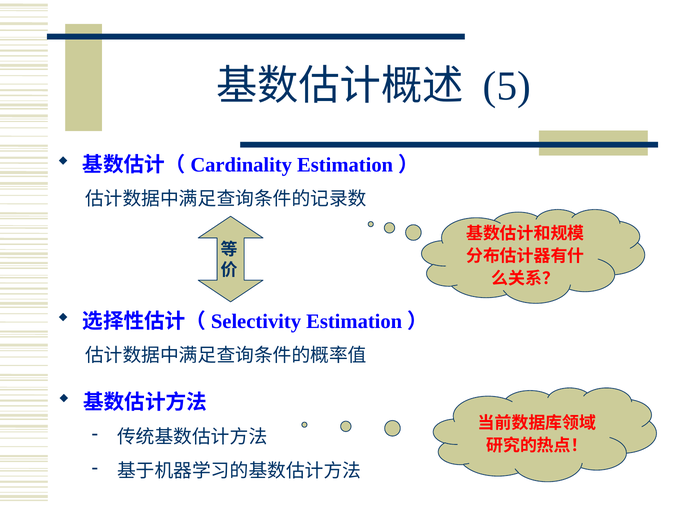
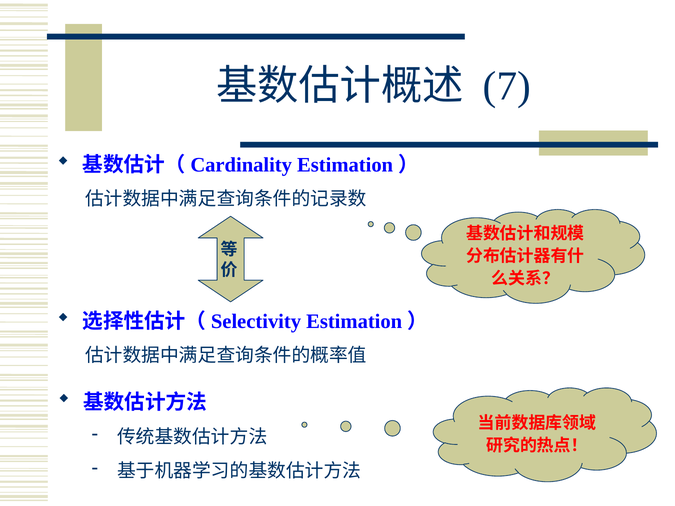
5: 5 -> 7 (507, 86)
